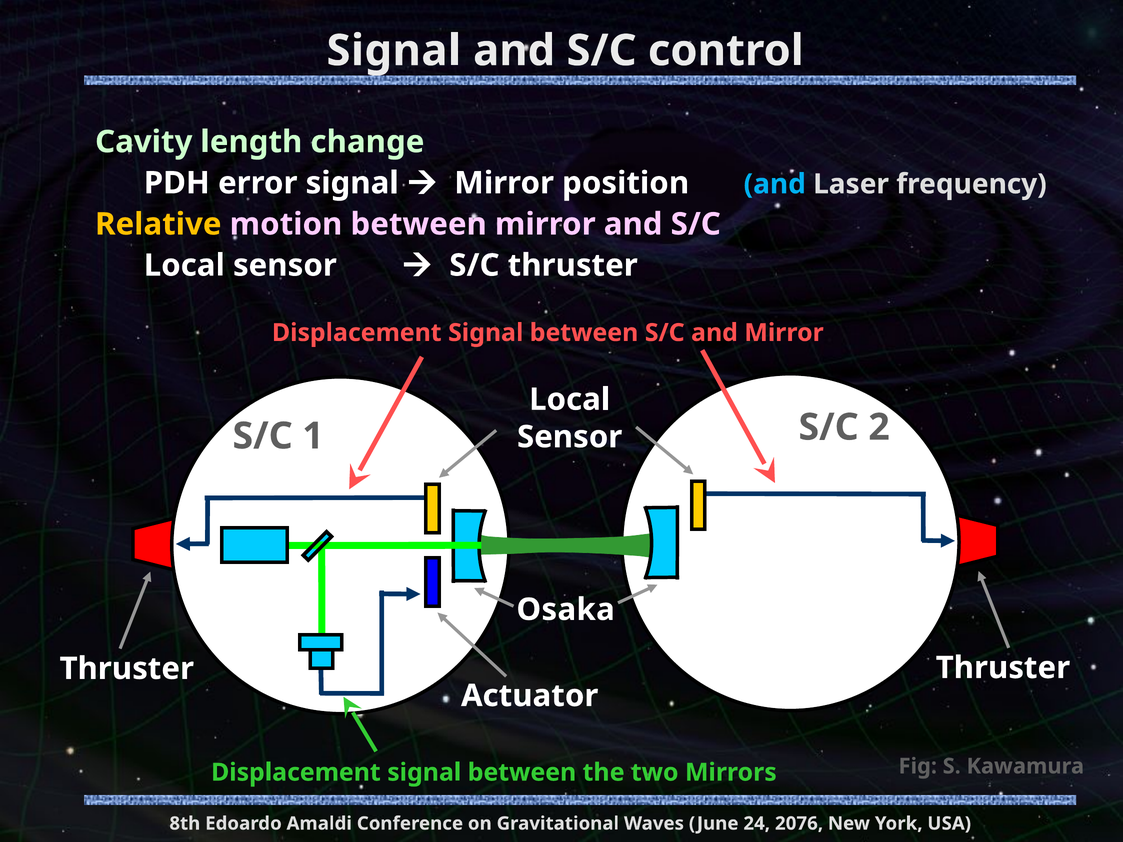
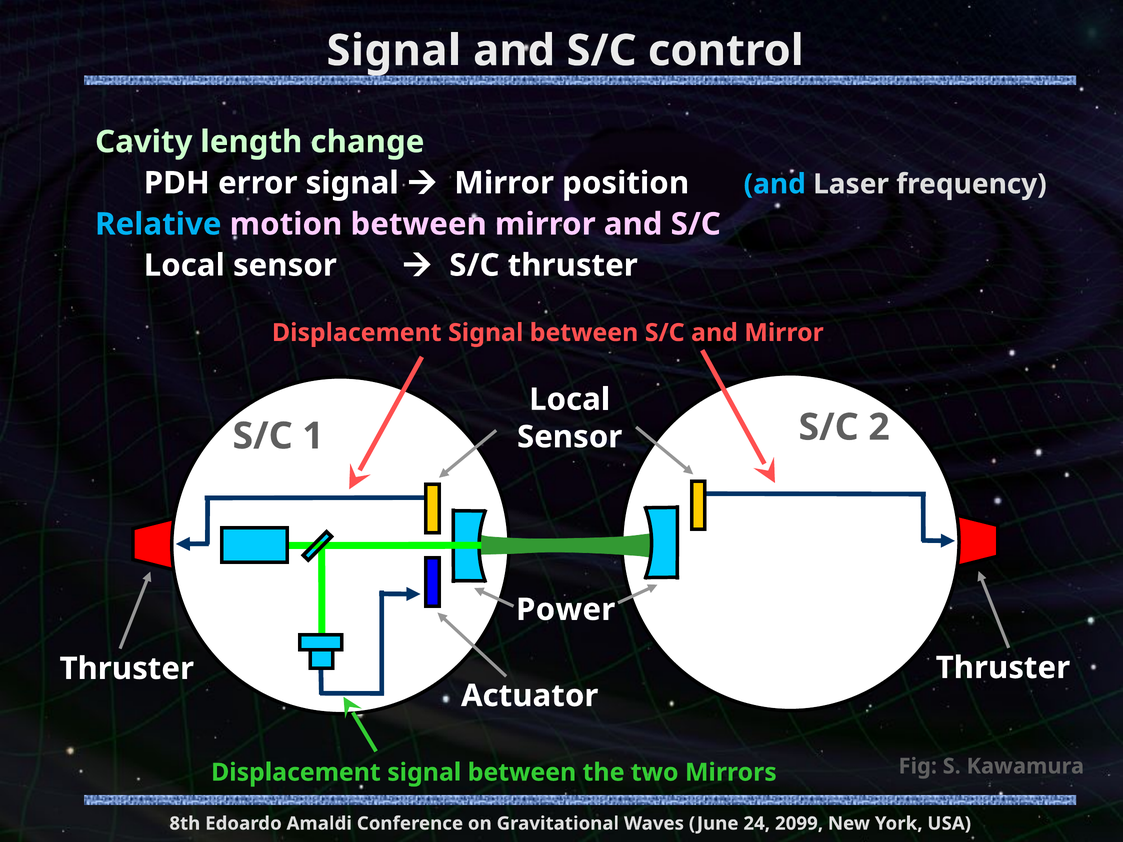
Relative colour: yellow -> light blue (158, 224)
Osaka: Osaka -> Power (566, 610)
2076: 2076 -> 2099 (799, 824)
